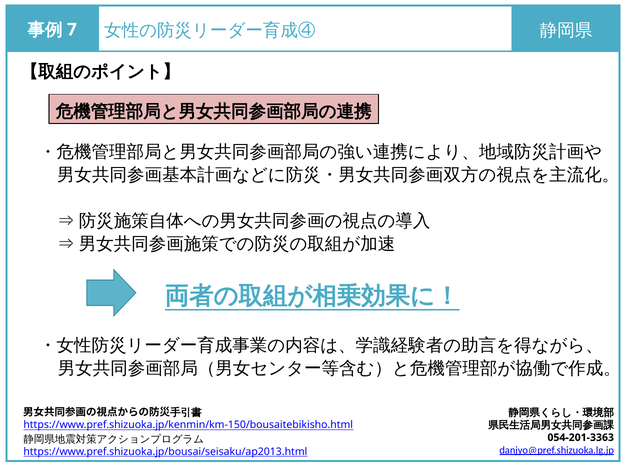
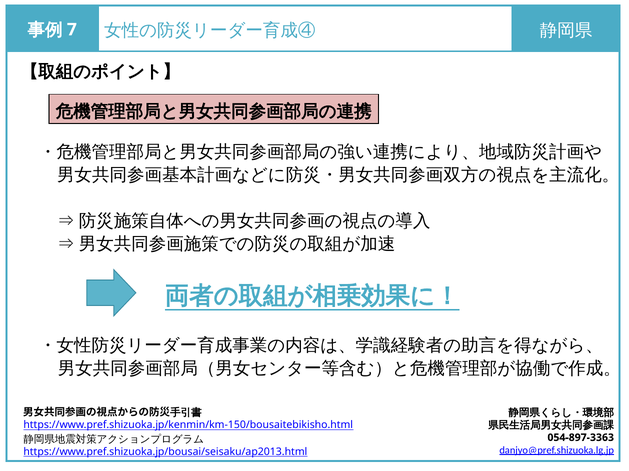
054-201-3363: 054-201-3363 -> 054-897-3363 (581, 438)
